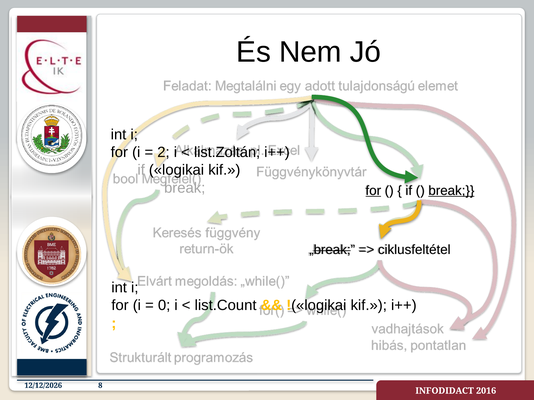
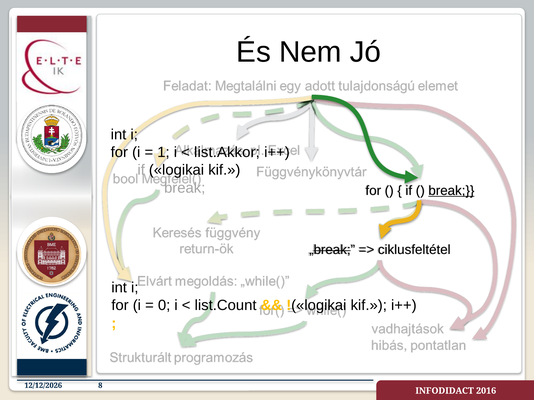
2: 2 -> 1 (163, 152)
list.Zoltán: list.Zoltán -> list.Akkor (227, 152)
for underline: present -> none (373, 191)
